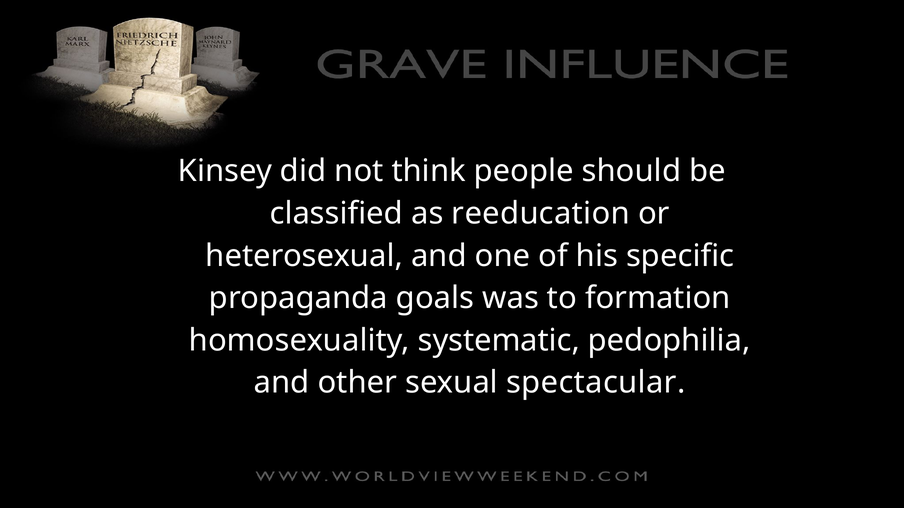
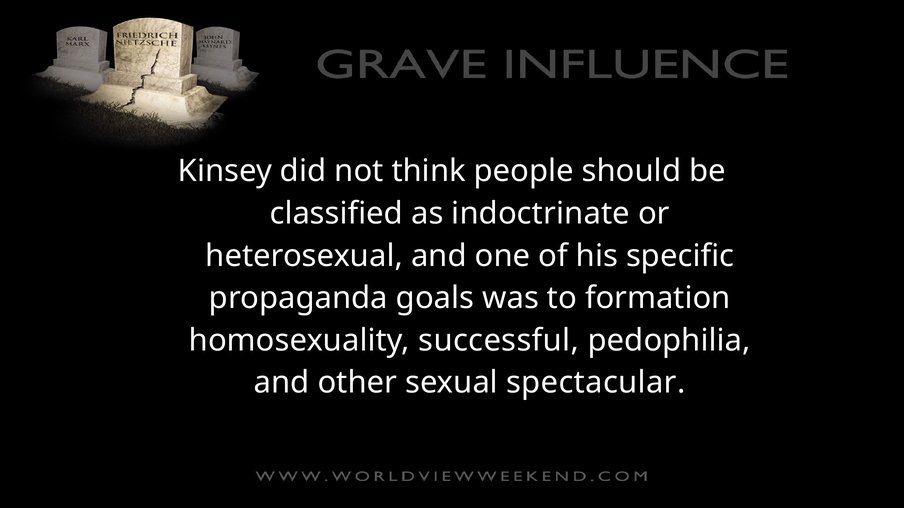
reeducation: reeducation -> indoctrinate (541, 214)
systematic: systematic -> successful (499, 341)
